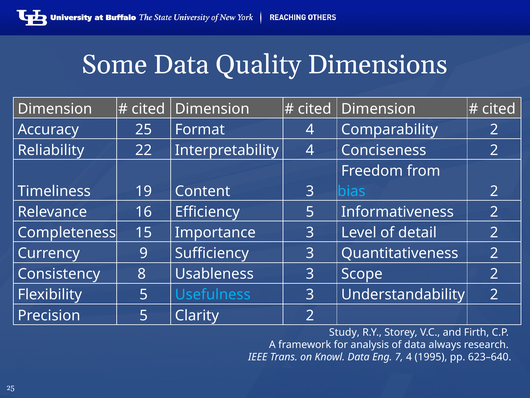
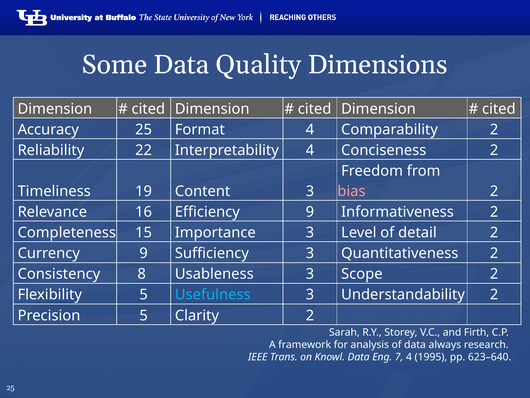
bias colour: light blue -> pink (351, 191)
Efficiency 5: 5 -> 9 (310, 212)
Study: Study -> Sarah (344, 332)
